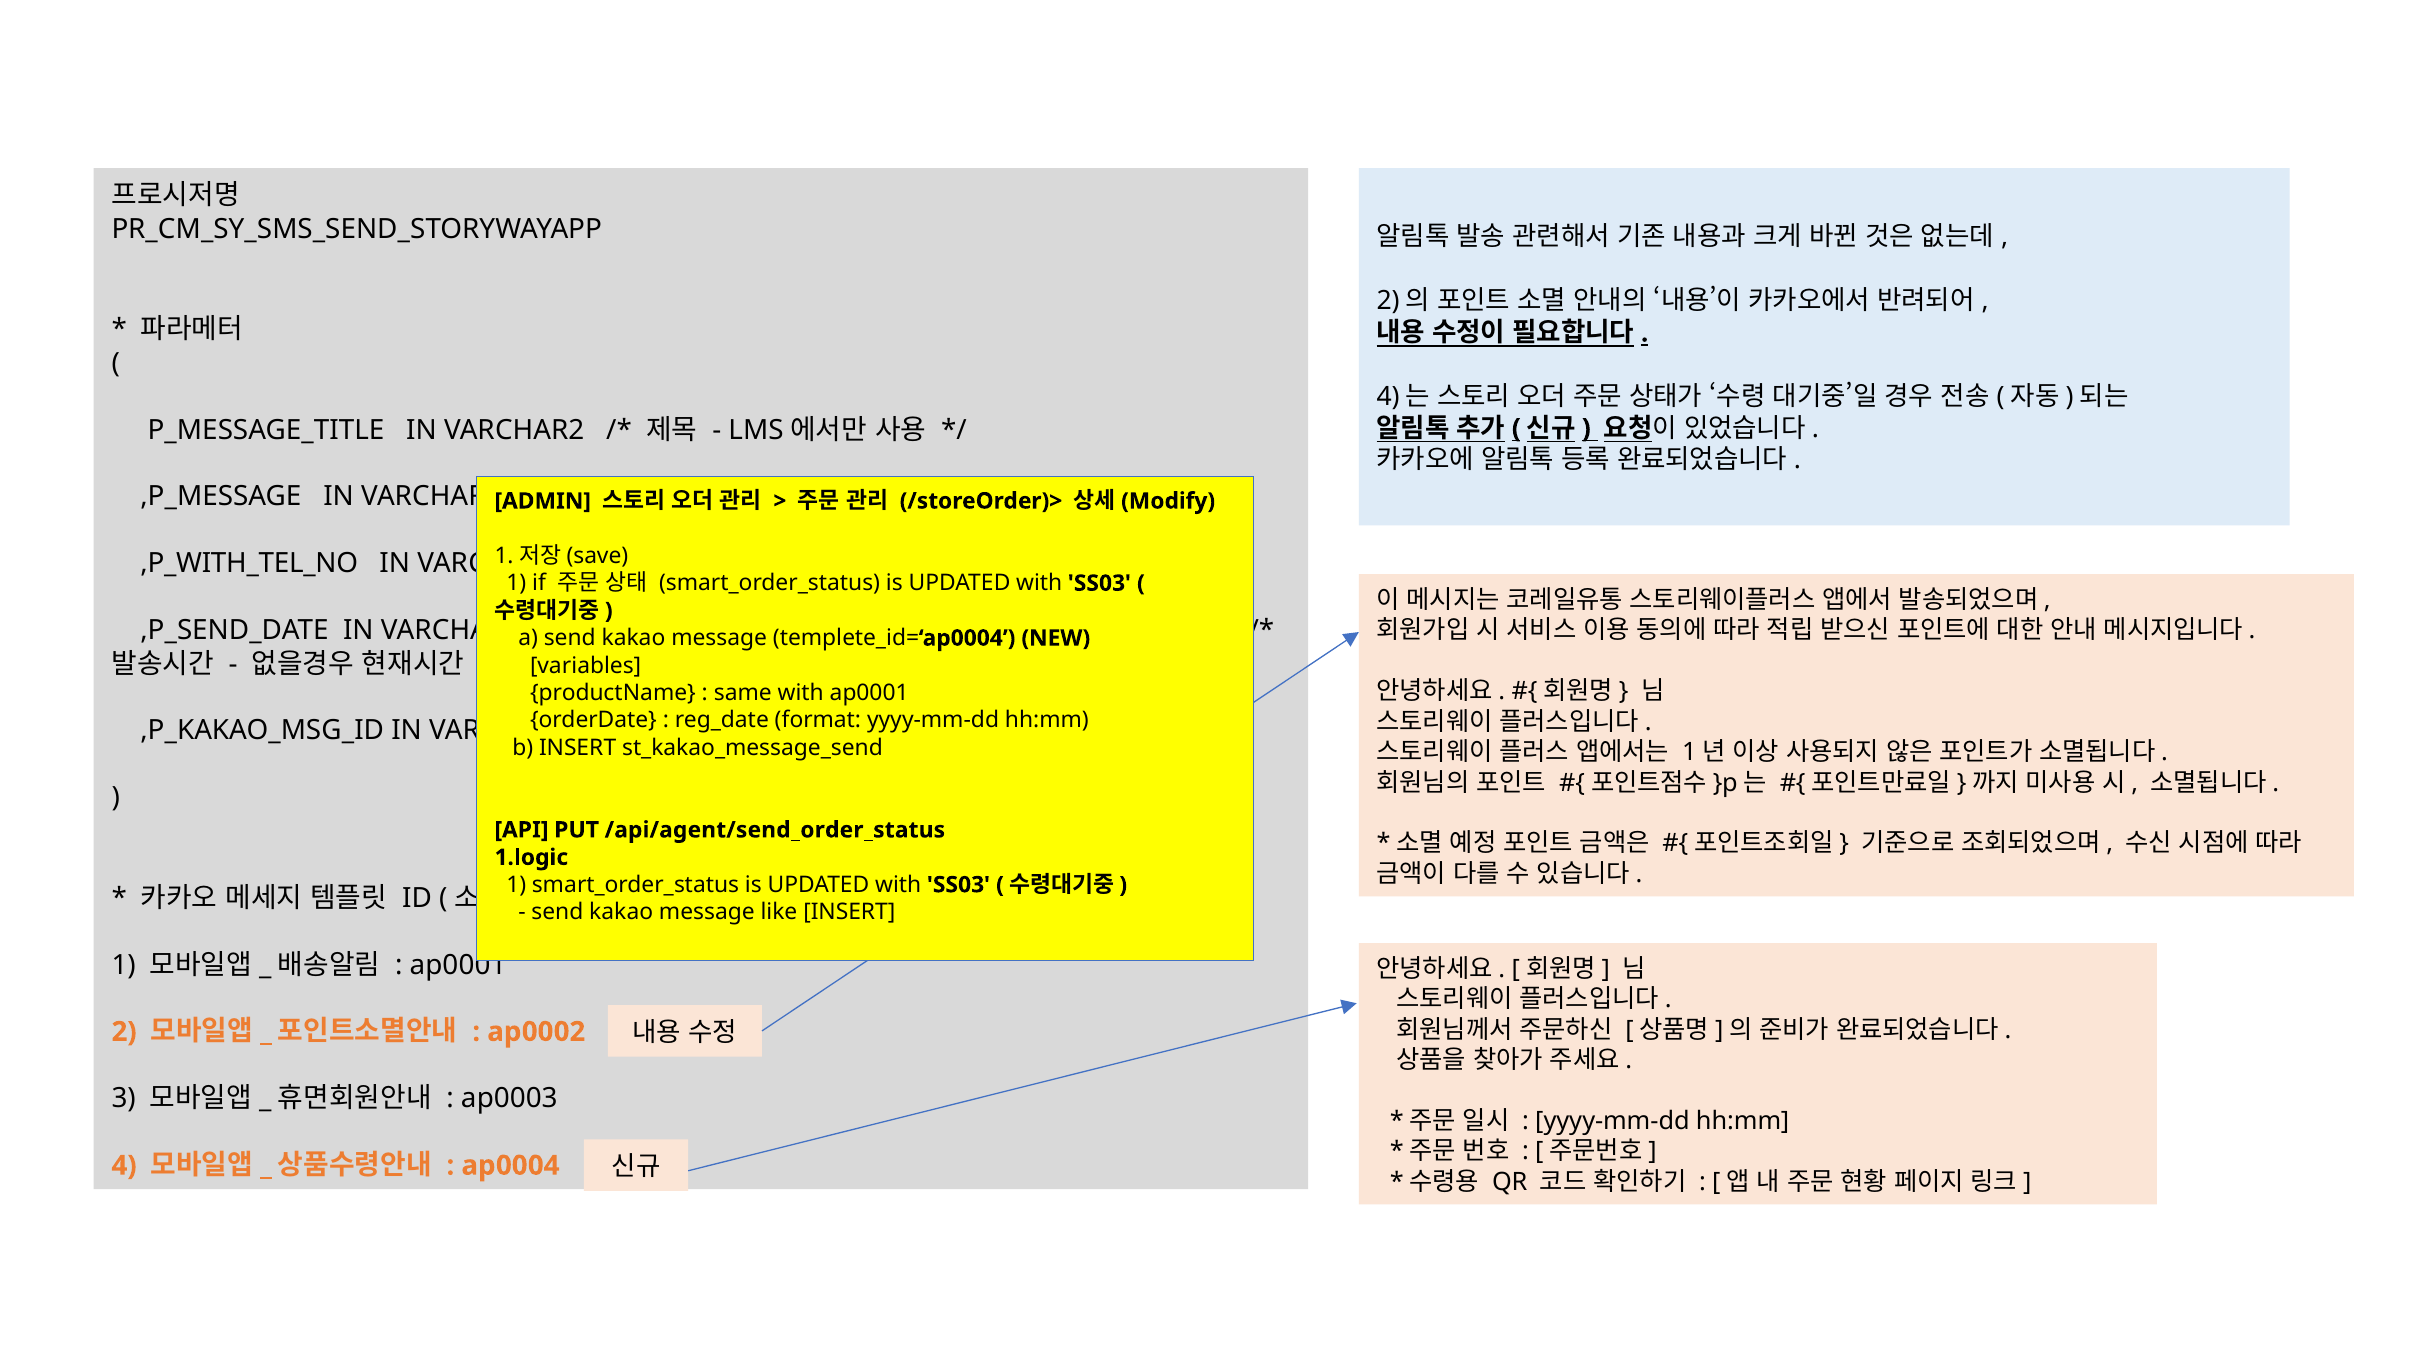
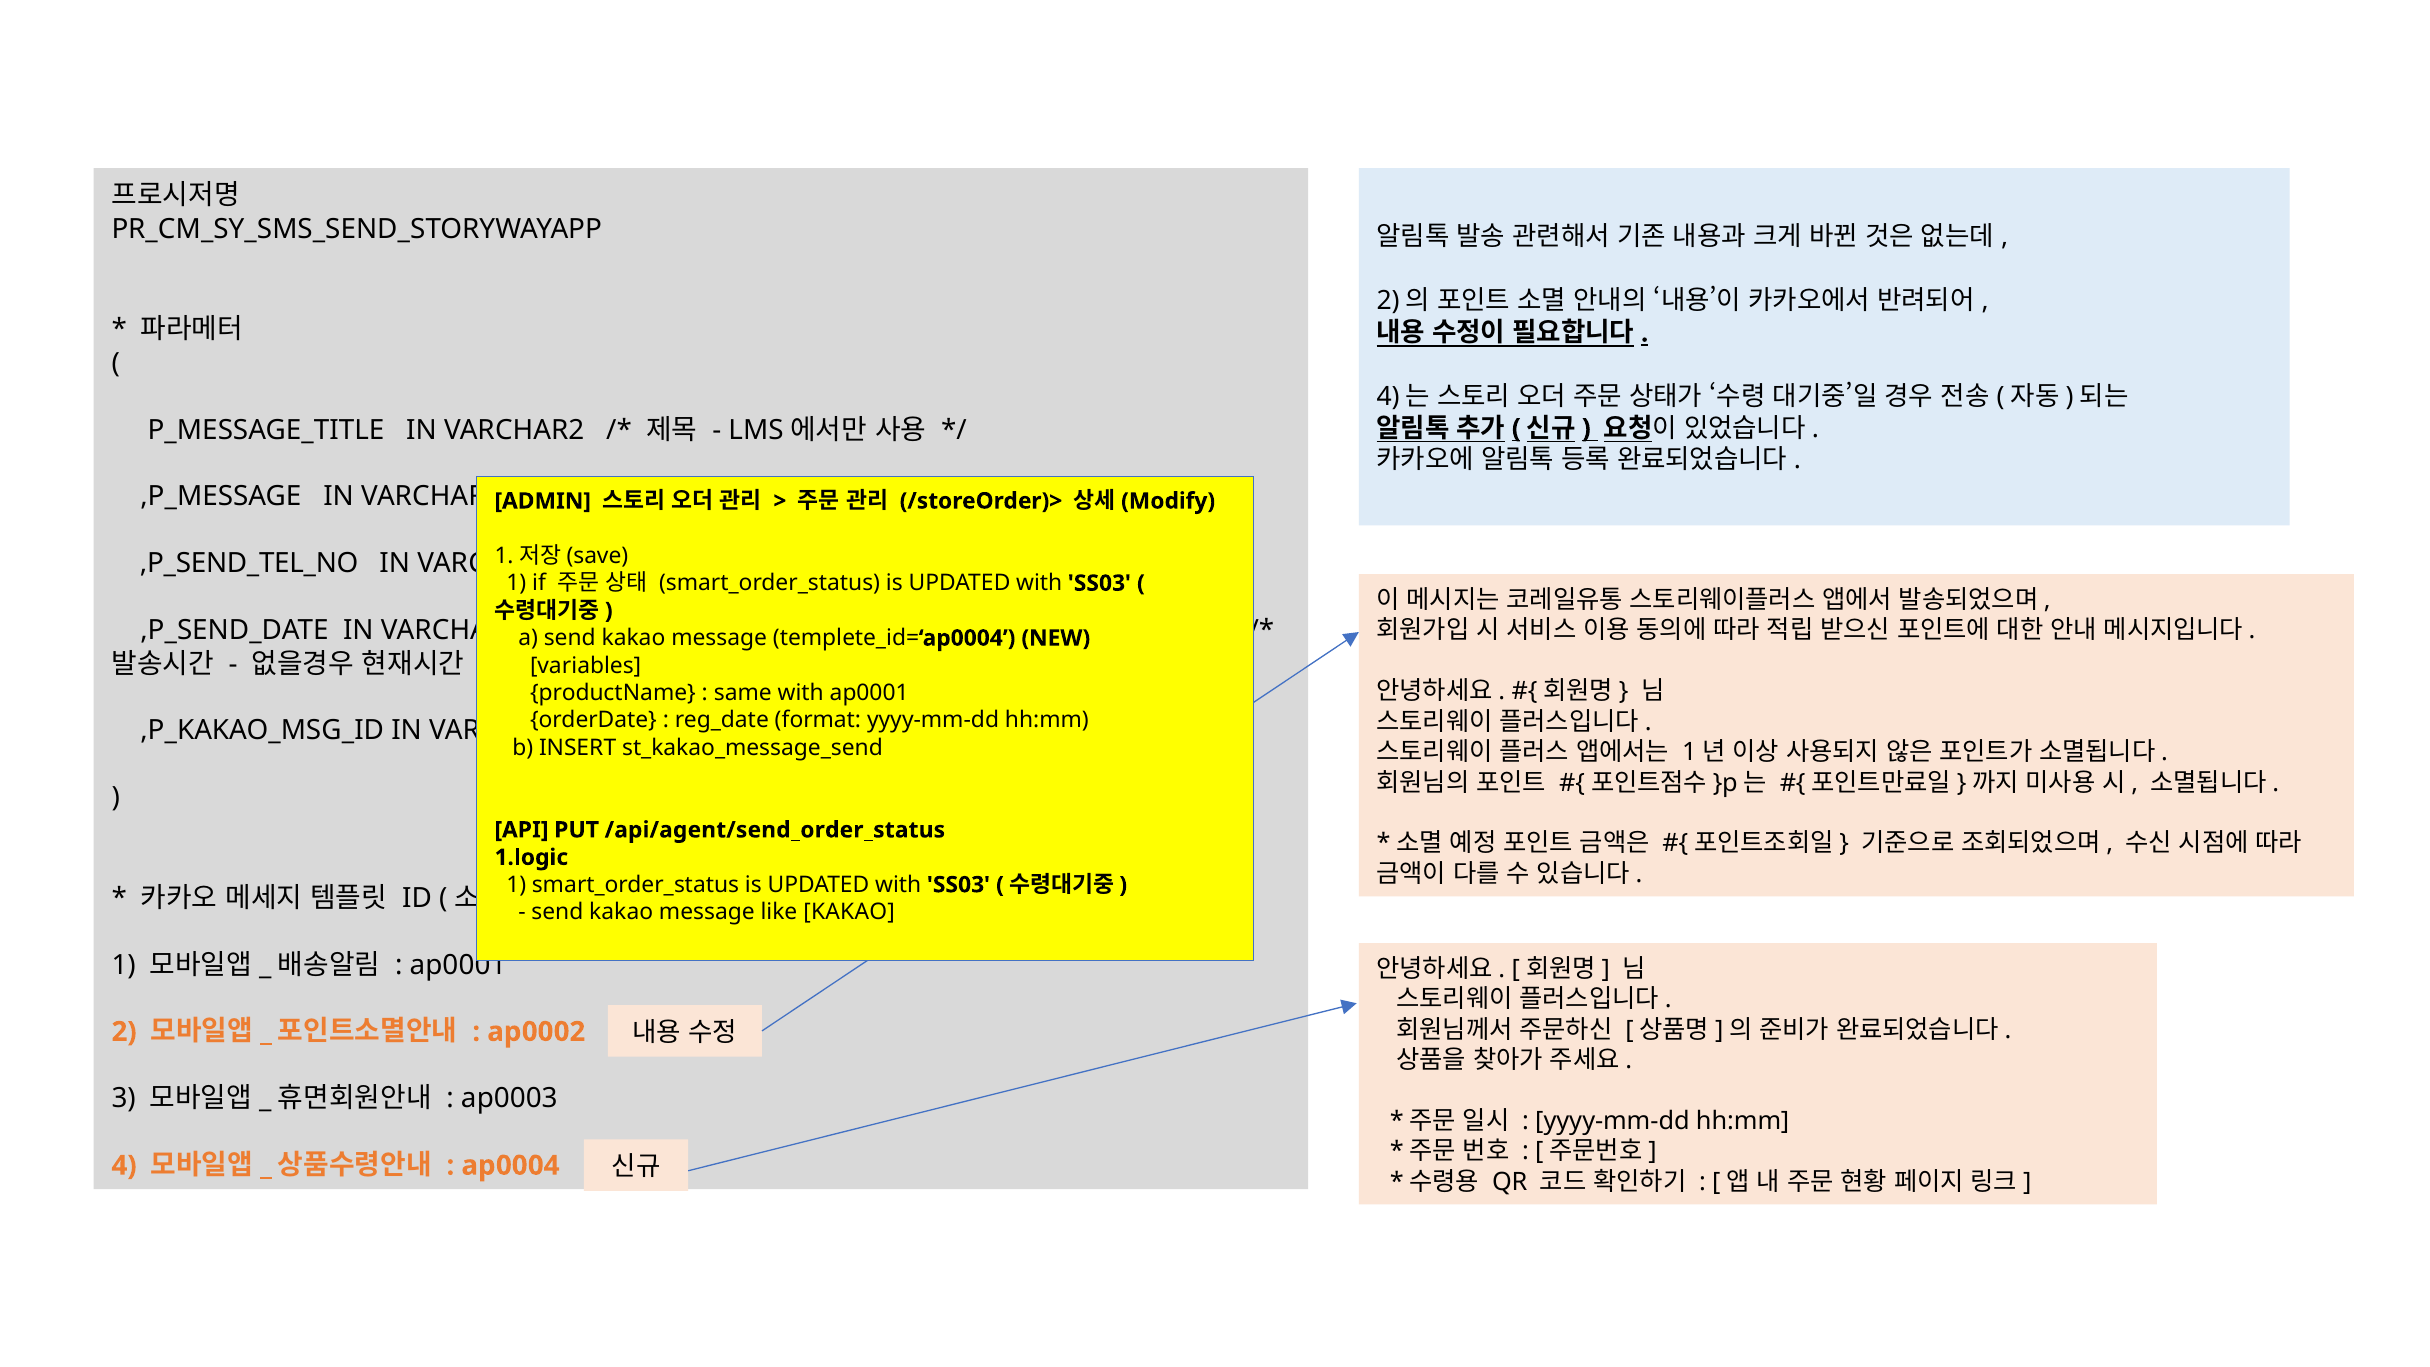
,P_WITH_TEL_NO: ,P_WITH_TEL_NO -> ,P_SEND_TEL_NO (249, 564)
like INSERT: INSERT -> KAKAO (849, 912)
